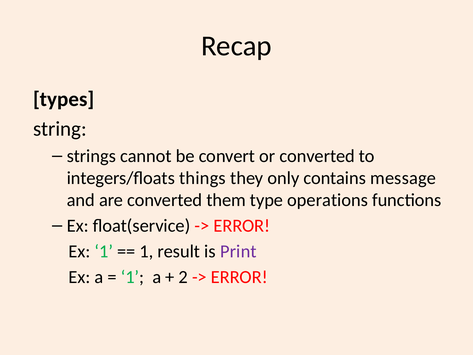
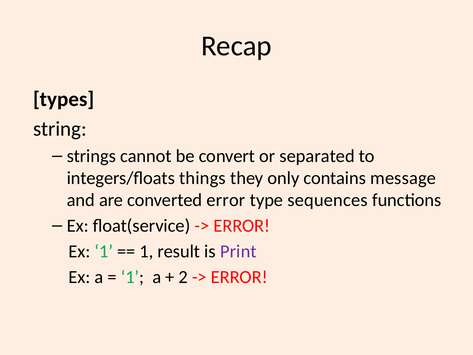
or converted: converted -> separated (317, 156)
converted them: them -> error (226, 200)
operations: operations -> sequences (328, 200)
